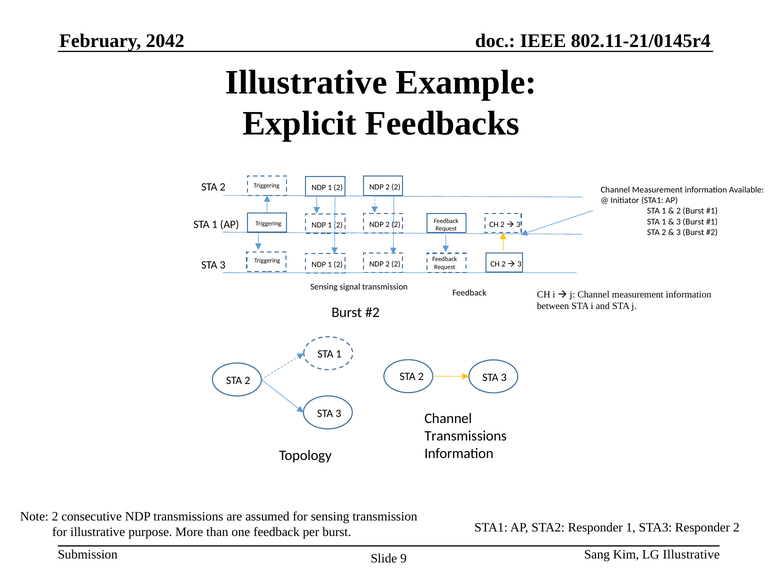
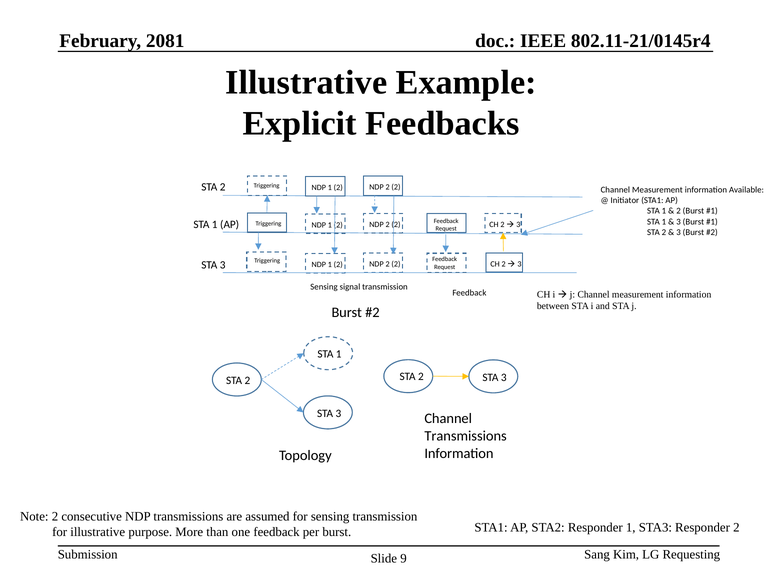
2042: 2042 -> 2081 (165, 41)
LG Illustrative: Illustrative -> Requesting (691, 555)
